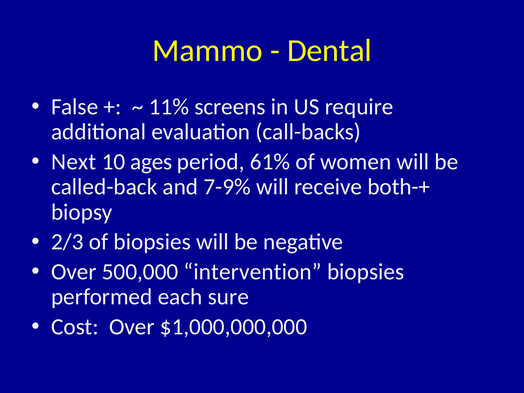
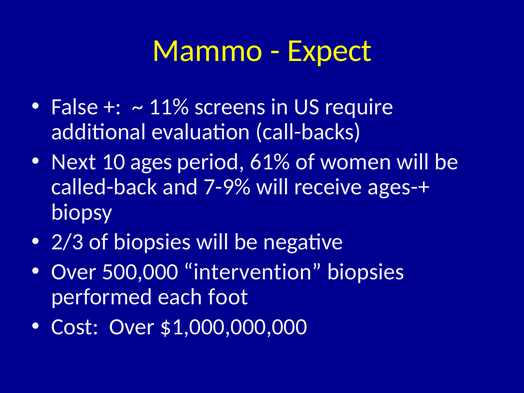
Dental: Dental -> Expect (329, 51)
both-+: both-+ -> ages-+ (399, 187)
sure: sure -> foot (228, 297)
